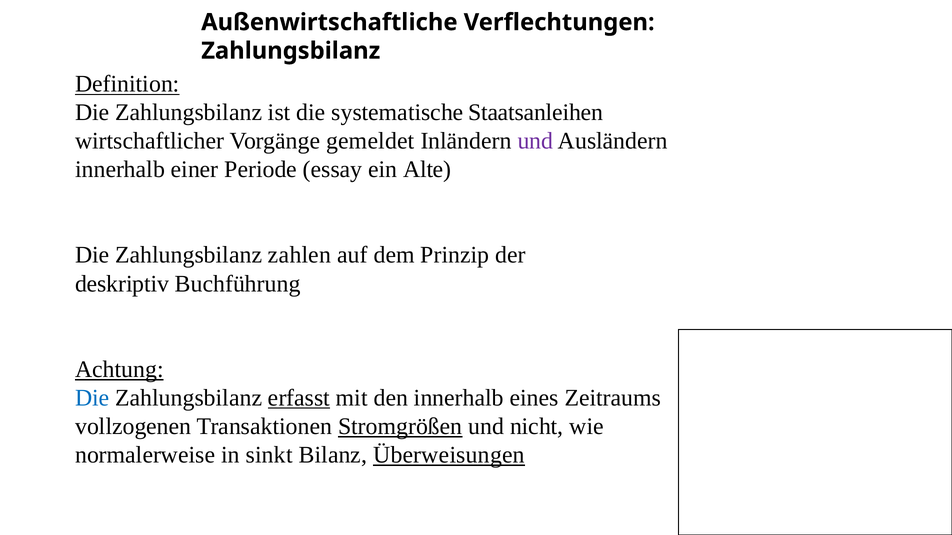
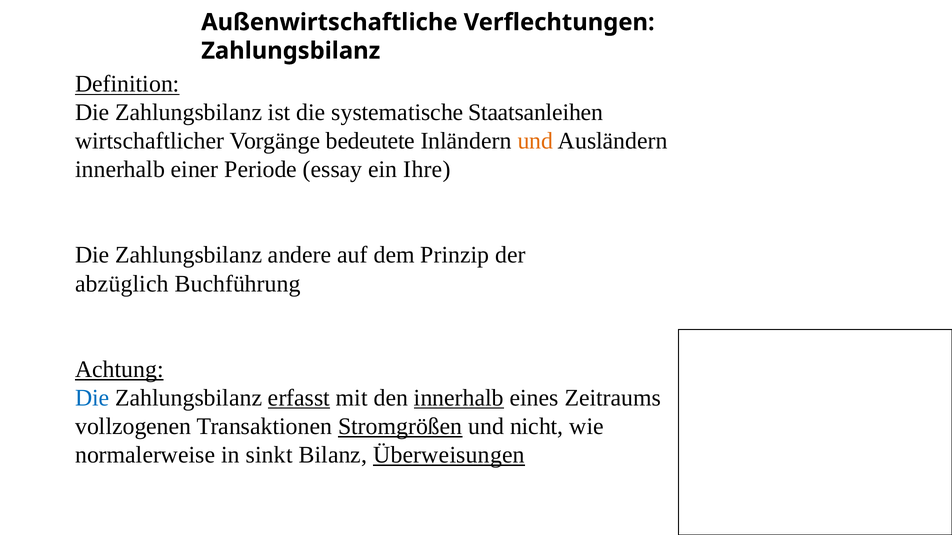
gemeldet: gemeldet -> bedeutete (370, 141)
und colour: purple -> orange (535, 141)
Alte: Alte -> Ihre (427, 170)
zahlen: zahlen -> andere (300, 255)
deskriptiv: deskriptiv -> abzüglich (122, 284)
innerhalb underline: none -> present (459, 398)
